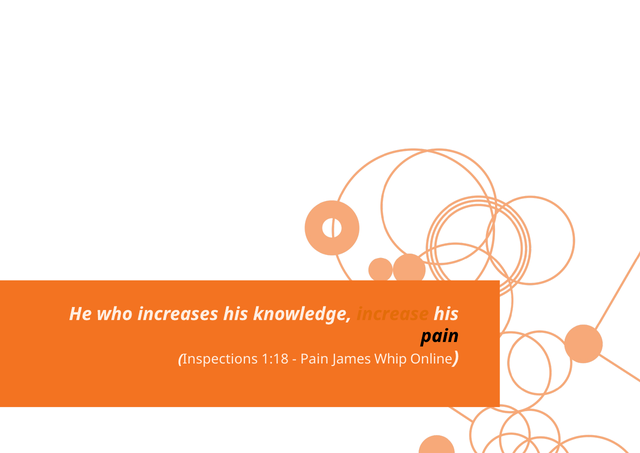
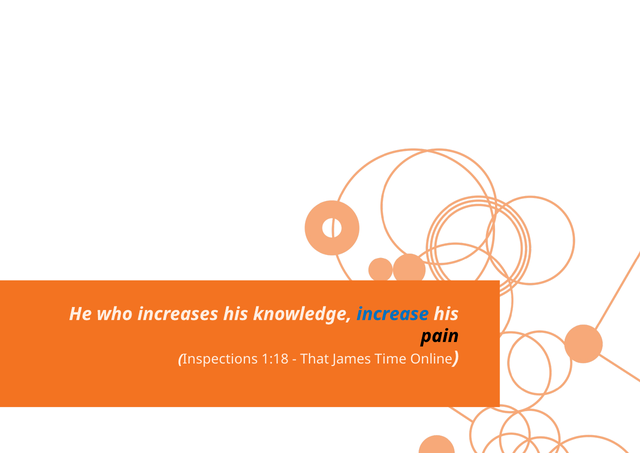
increase colour: orange -> blue (393, 314)
Pain: Pain -> That (315, 359)
Whip: Whip -> Time (391, 359)
